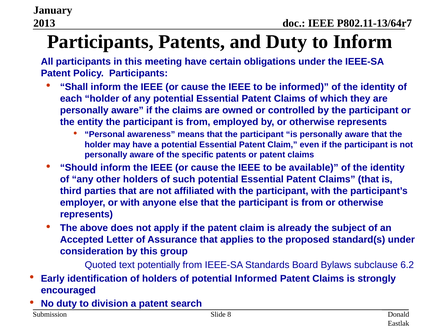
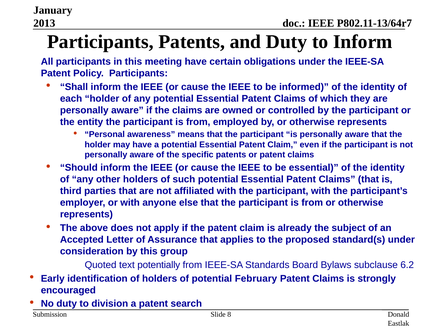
be available: available -> essential (314, 168)
potential Informed: Informed -> February (256, 279)
